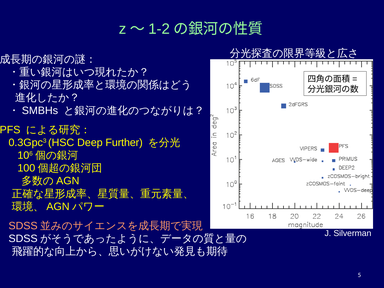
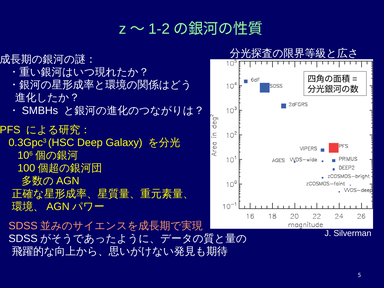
Further: Further -> Galaxy (124, 143)
